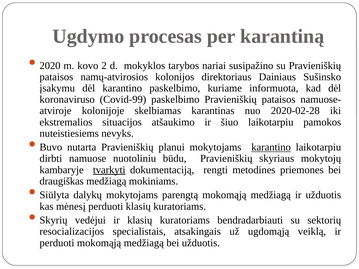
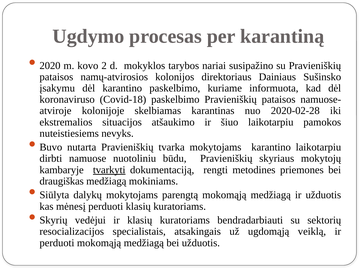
Covid-99: Covid-99 -> Covid-18 (123, 100)
planui: planui -> tvarka (172, 147)
karantino underline: present -> none (271, 147)
